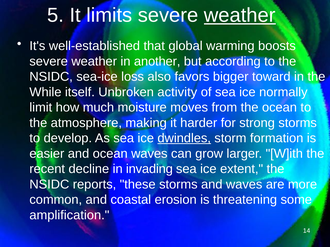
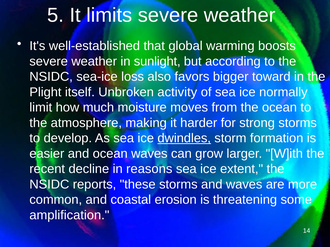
weather underline: present -> none (240, 15)
another: another -> sunlight (157, 61)
While: While -> Plight (45, 92)
invading: invading -> reasons (149, 169)
